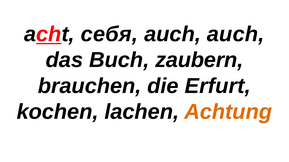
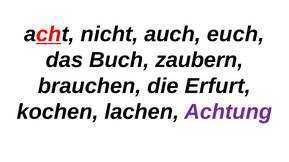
себя: себя -> nicht (109, 34)
auch auch: auch -> euch (236, 34)
Achtung colour: orange -> purple (228, 112)
